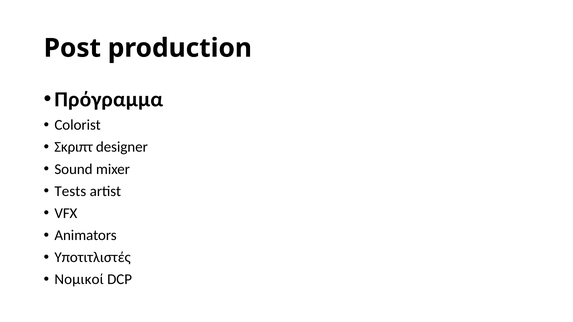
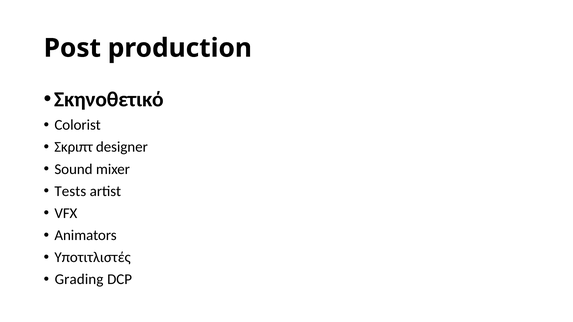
Πρόγραμμα: Πρόγραμμα -> Σκηνοθετικό (109, 99)
Νομικοί: Νομικοί -> Grading (79, 280)
